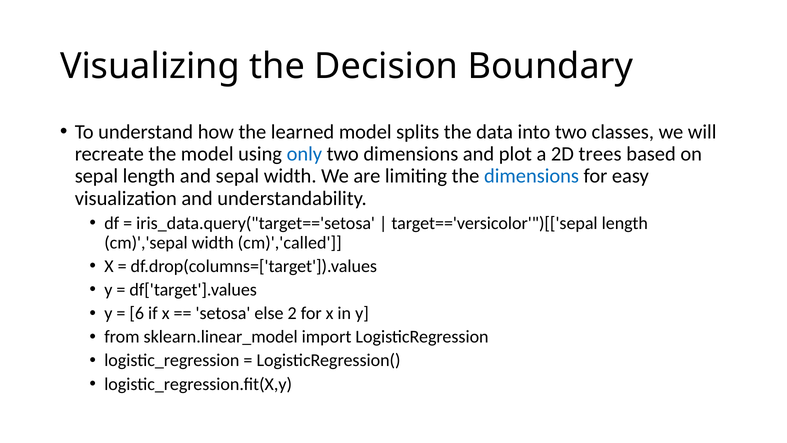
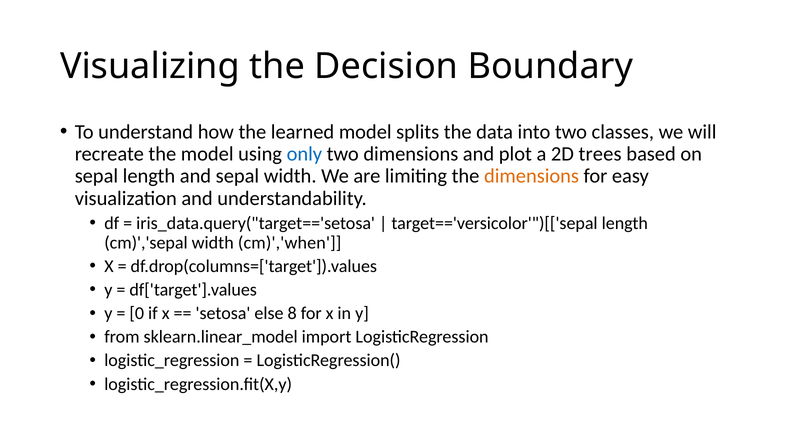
dimensions colour: blue -> orange (532, 176)
cm)','called: cm)','called -> cm)','when (290, 242)
6: 6 -> 0 (137, 313)
2: 2 -> 8 (292, 313)
